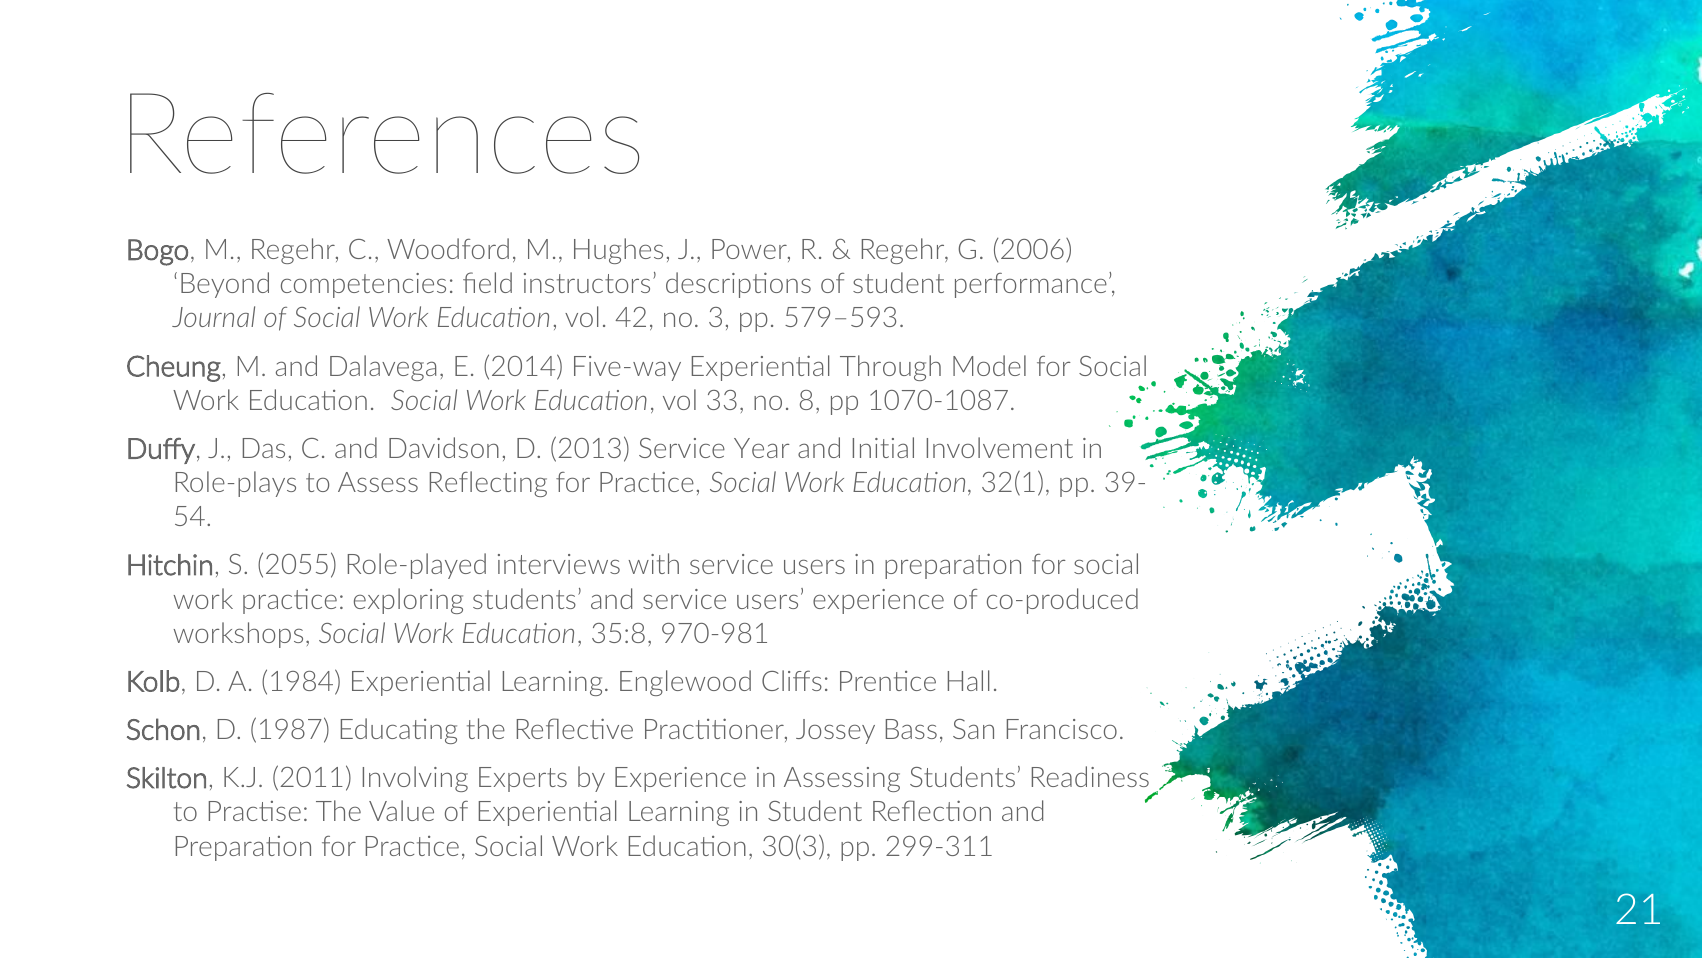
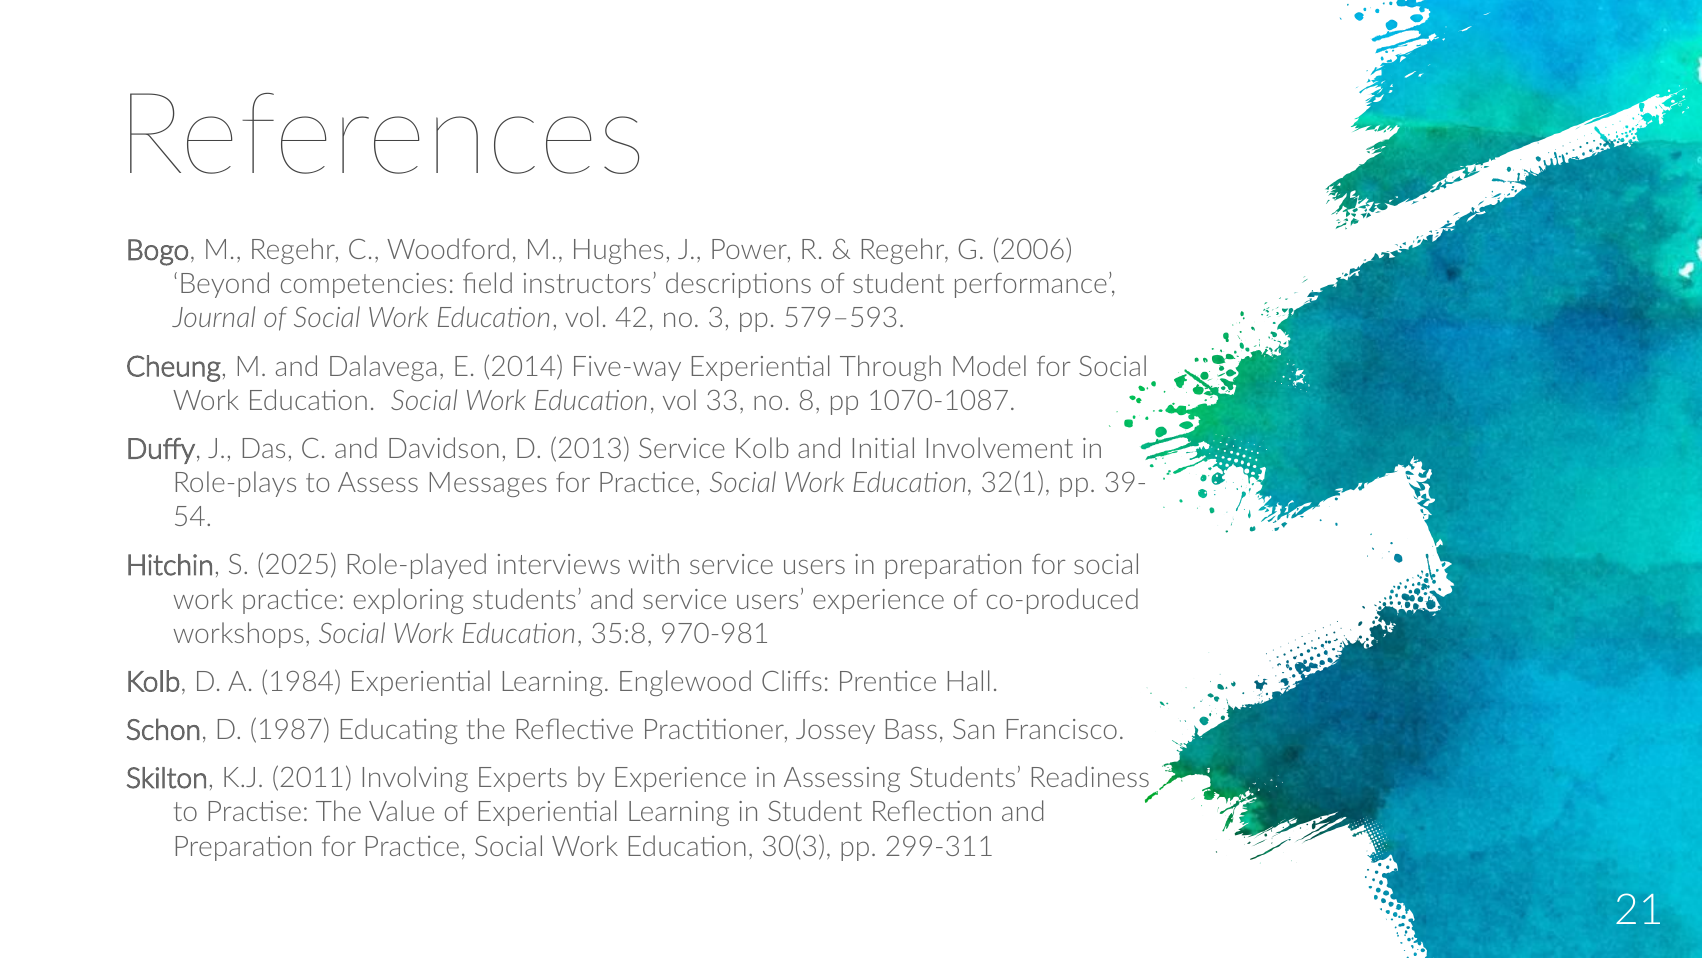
Service Year: Year -> Kolb (762, 449)
Reflecting: Reflecting -> Messages (487, 483)
2055: 2055 -> 2025 (297, 565)
